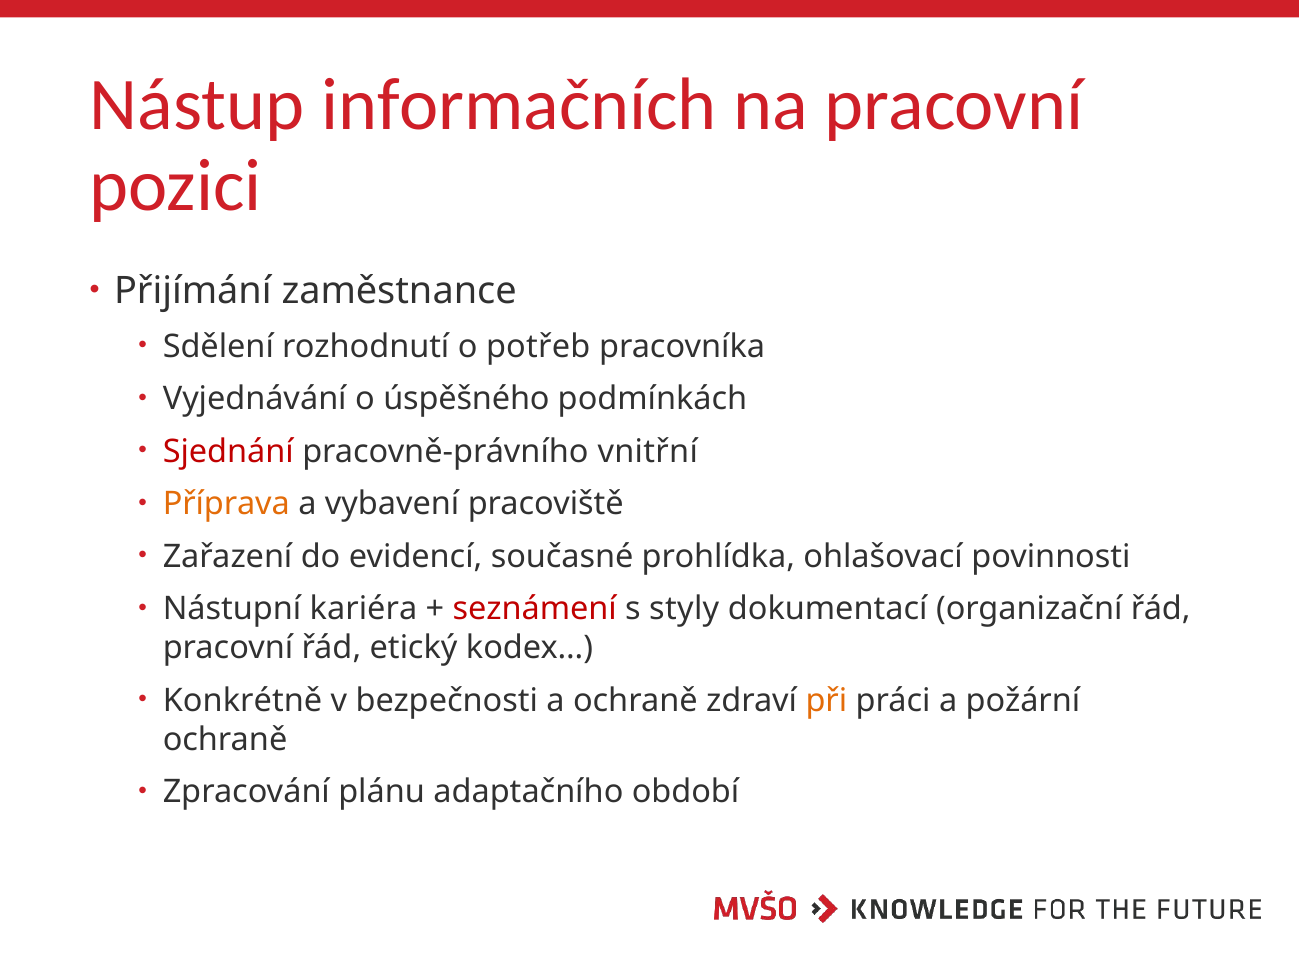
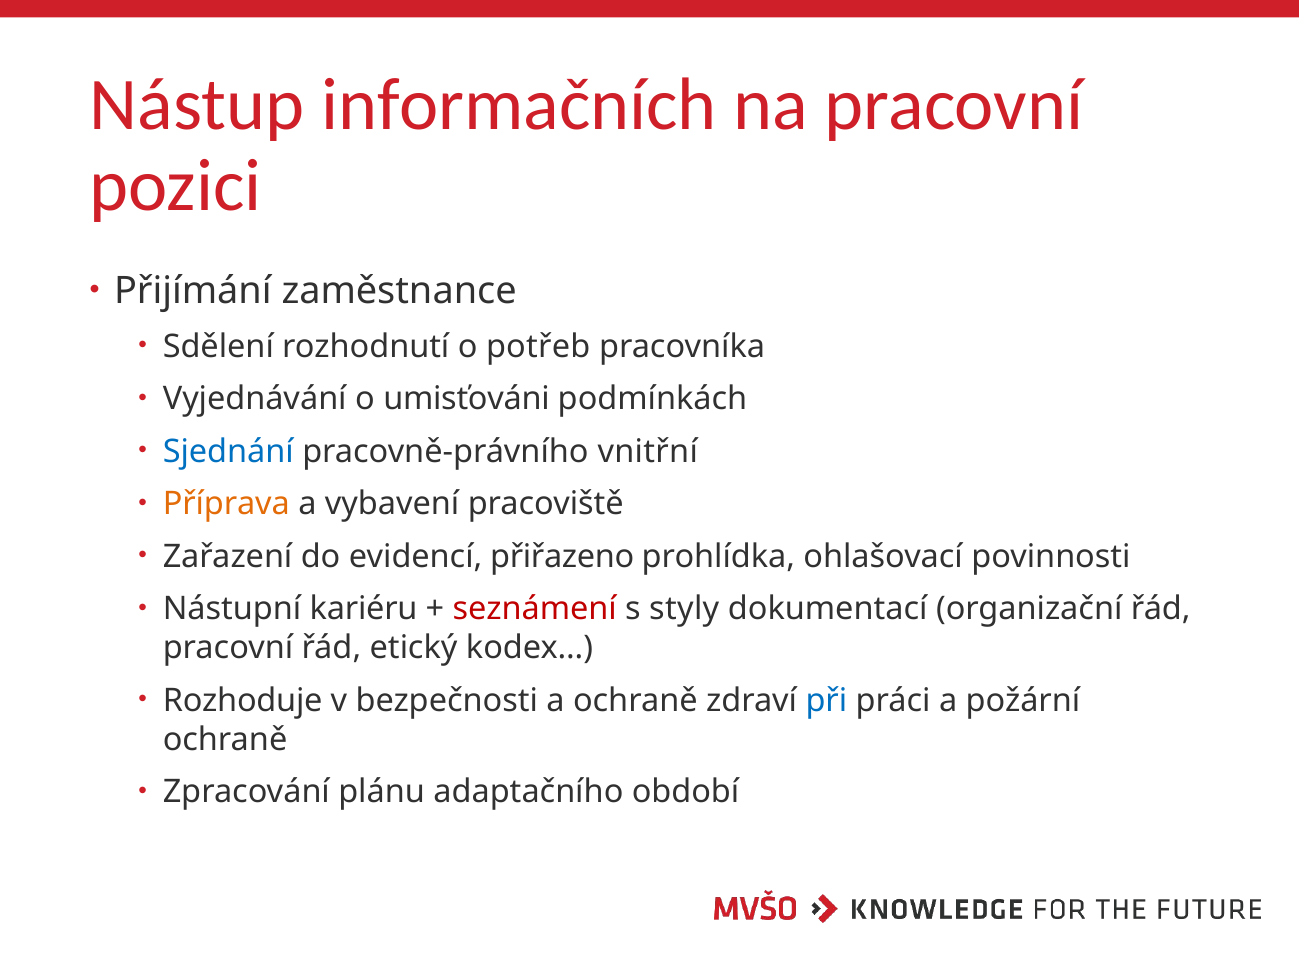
úspěšného: úspěšného -> umisťováni (466, 399)
Sjednání colour: red -> blue (228, 452)
současné: současné -> přiřazeno (562, 557)
kariéra: kariéra -> kariéru (364, 609)
Konkrétně: Konkrétně -> Rozhoduje (243, 701)
při colour: orange -> blue (826, 701)
